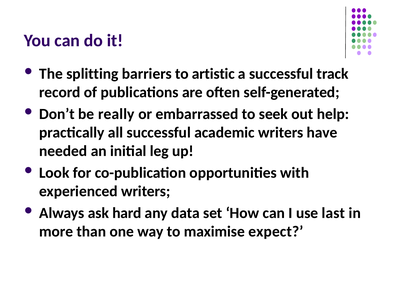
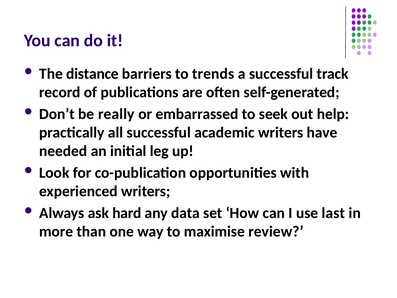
splitting: splitting -> distance (92, 74)
artistic: artistic -> trends (213, 74)
expect: expect -> review (276, 231)
